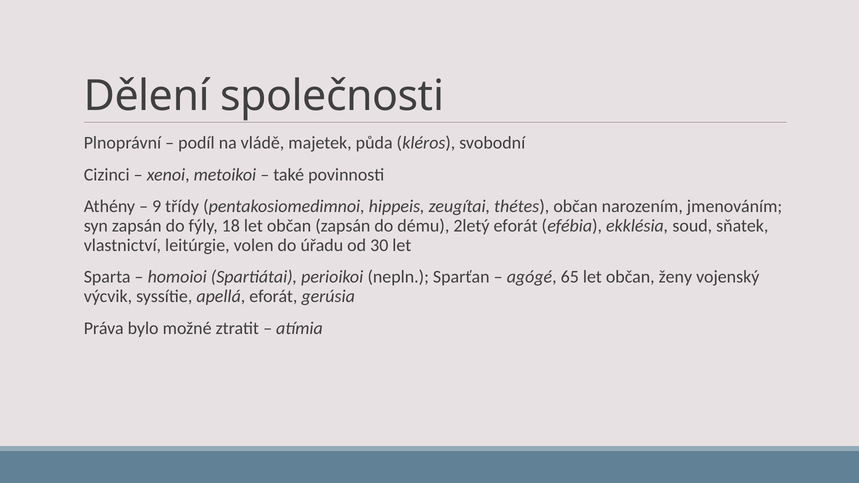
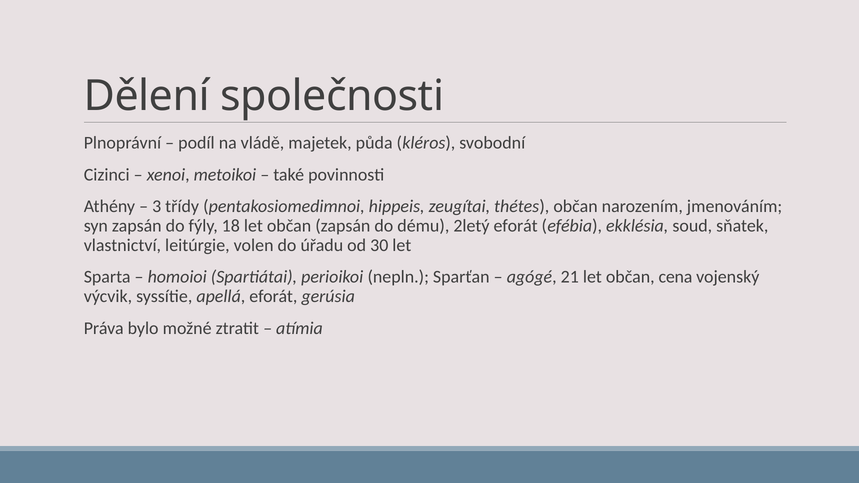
9: 9 -> 3 (157, 207)
65: 65 -> 21 (570, 277)
ženy: ženy -> cena (675, 277)
